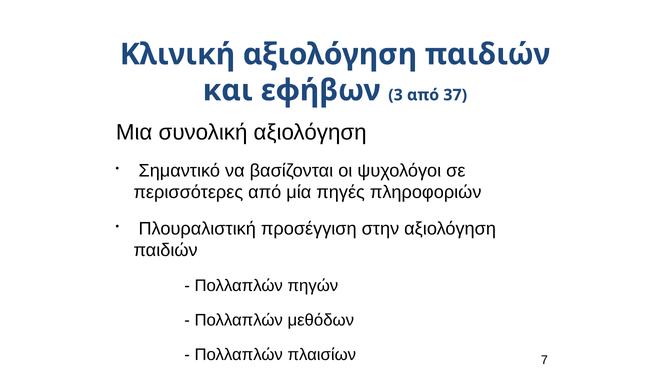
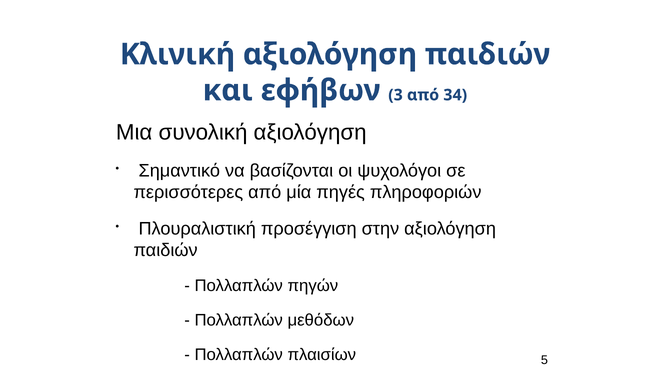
37: 37 -> 34 (455, 95)
7: 7 -> 5 (544, 360)
